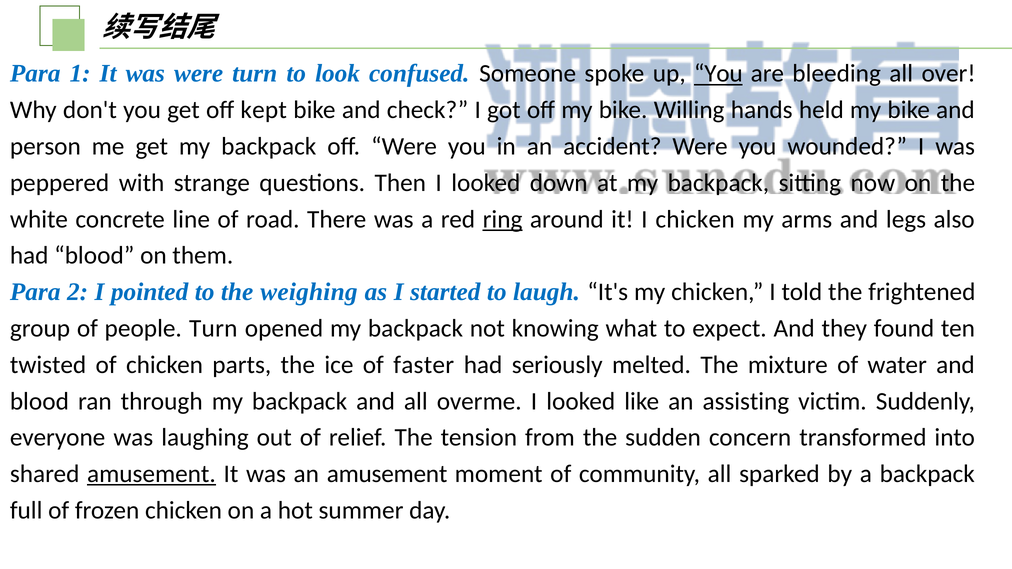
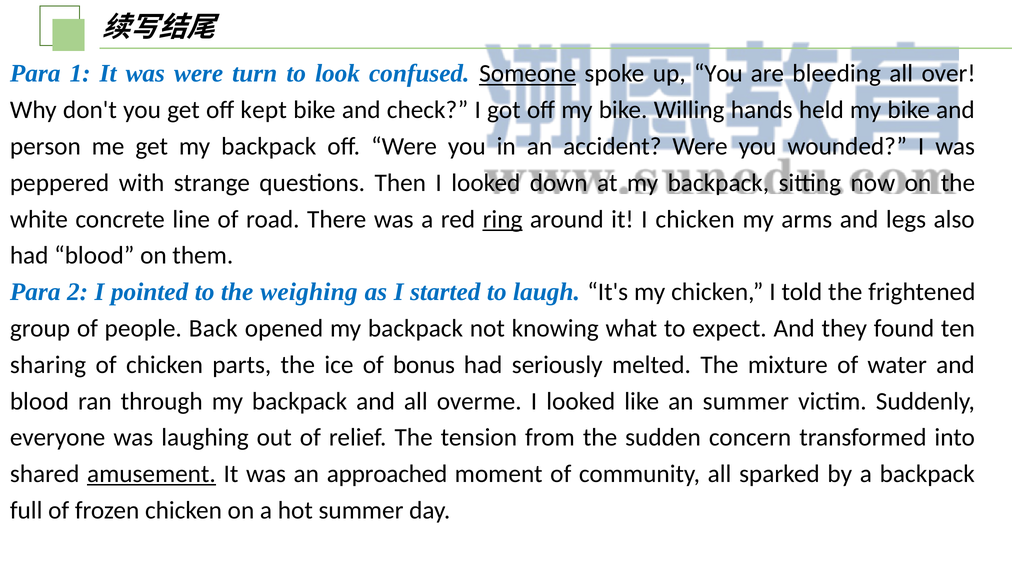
Someone underline: none -> present (528, 74)
You underline: present -> none (718, 74)
people Turn: Turn -> Back (213, 329)
twisted: twisted -> sharing (48, 365)
faster: faster -> bonus (424, 365)
an assisting: assisting -> summer (746, 401)
an amusement: amusement -> approached (387, 474)
